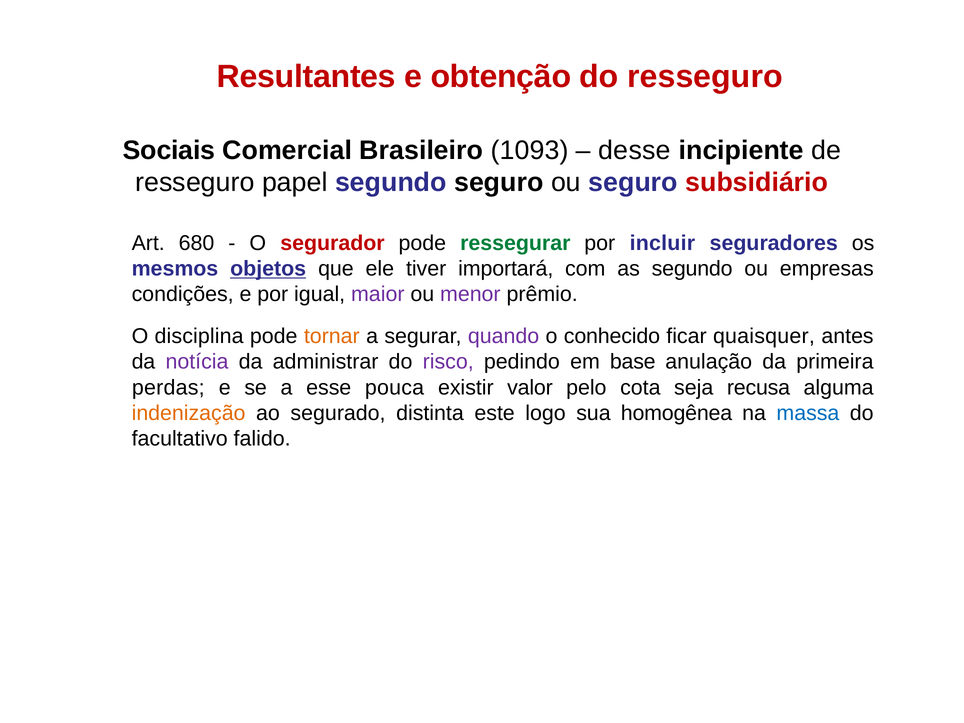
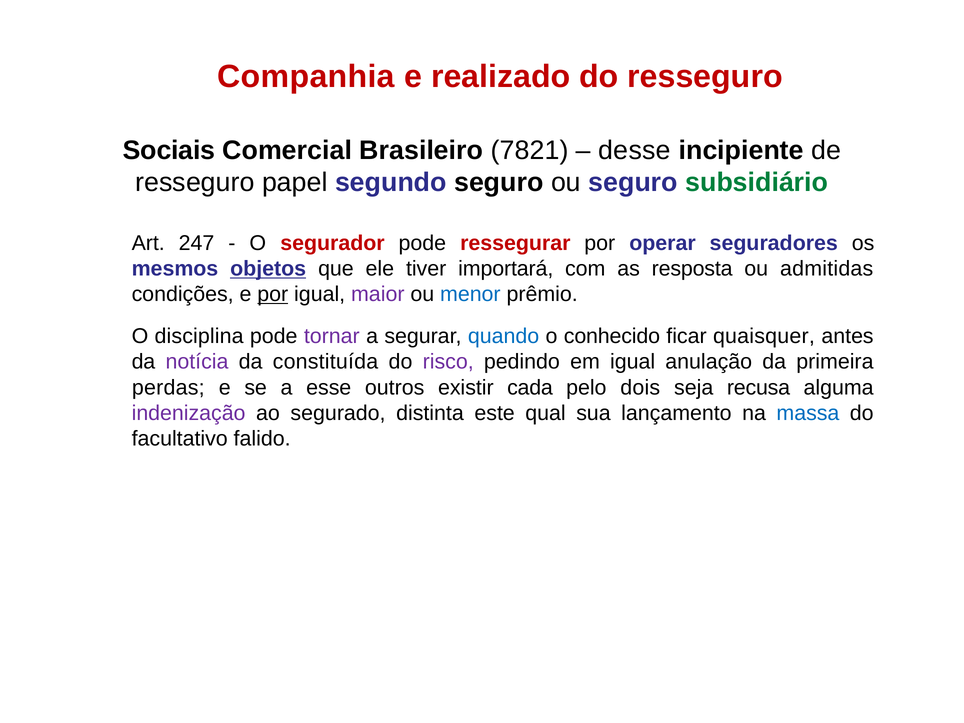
Resultantes: Resultantes -> Companhia (306, 77)
obtenção: obtenção -> realizado (501, 77)
1093: 1093 -> 7821 (530, 150)
subsidiário colour: red -> green (757, 182)
680: 680 -> 247 (197, 243)
ressegurar colour: green -> red (515, 243)
incluir: incluir -> operar (663, 243)
as segundo: segundo -> resposta (692, 269)
empresas: empresas -> admitidas (827, 269)
por underline: none -> present (273, 294)
menor colour: purple -> blue (470, 294)
tornar colour: orange -> purple (332, 336)
quando colour: purple -> blue (504, 336)
administrar: administrar -> constituída (325, 362)
em base: base -> igual (633, 362)
pouca: pouca -> outros (395, 388)
valor: valor -> cada (530, 388)
cota: cota -> dois (640, 388)
indenização colour: orange -> purple (189, 413)
logo: logo -> qual (545, 413)
homogênea: homogênea -> lançamento (676, 413)
